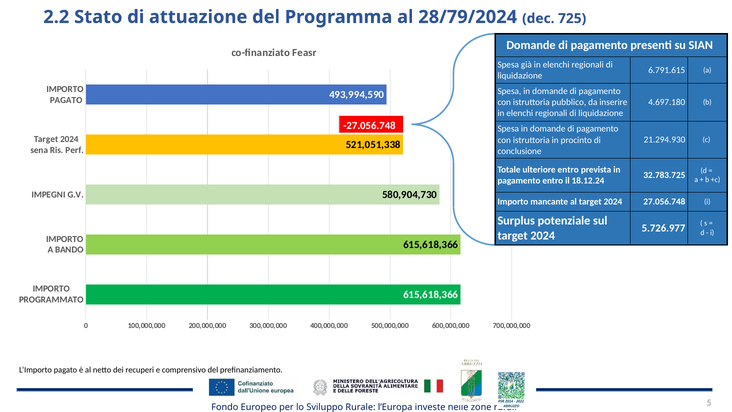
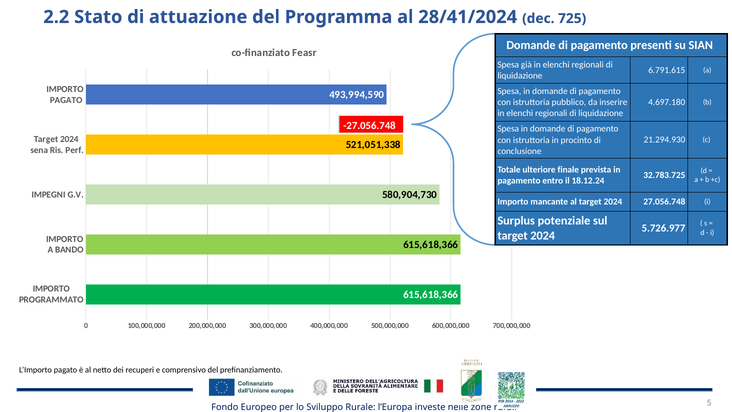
28/79/2024: 28/79/2024 -> 28/41/2024 (468, 17)
ulteriore entro: entro -> finale (568, 170)
